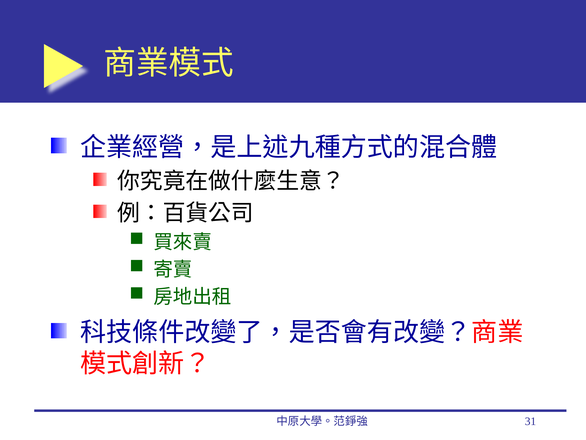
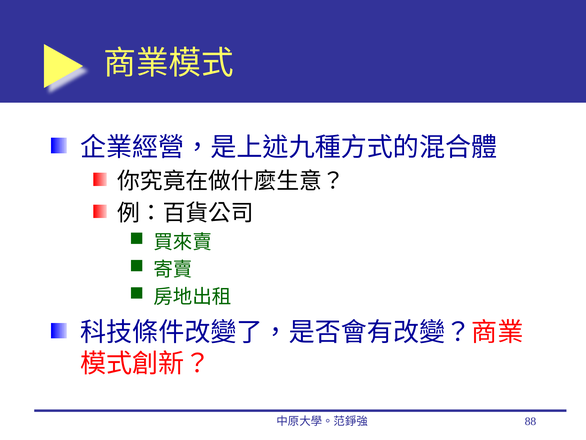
31: 31 -> 88 (530, 421)
